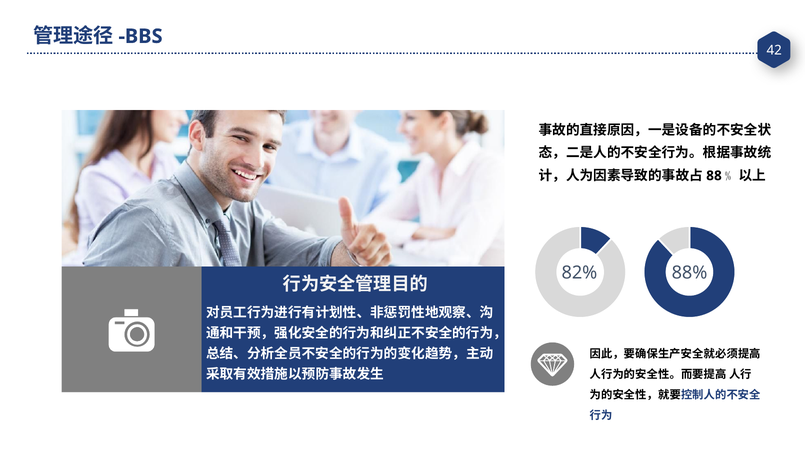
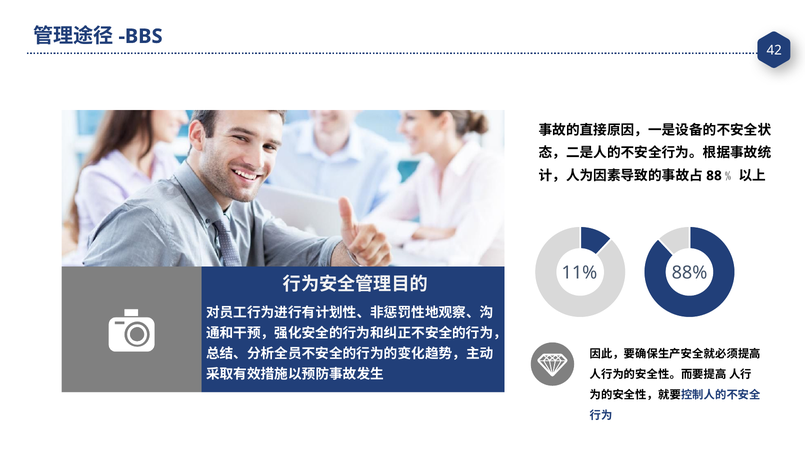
82%: 82% -> 11% (579, 273)
